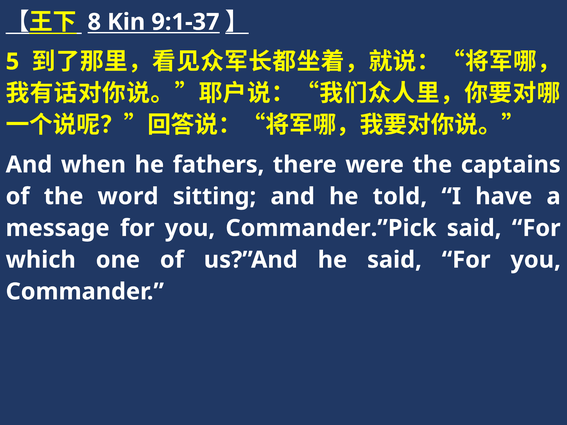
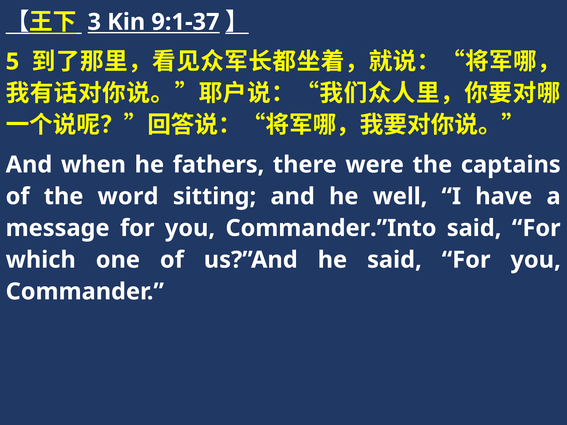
8: 8 -> 3 (94, 22)
told: told -> well (400, 197)
Commander.”Pick: Commander.”Pick -> Commander.”Into (331, 228)
